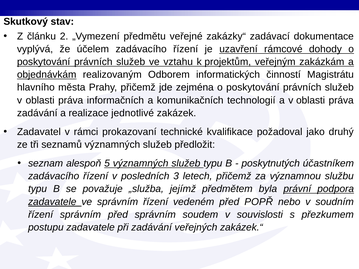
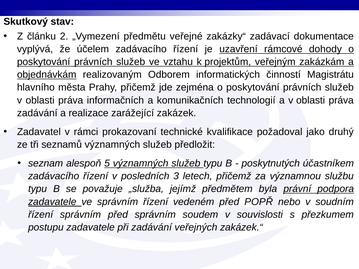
jednotlivé: jednotlivé -> zarážející (133, 113)
